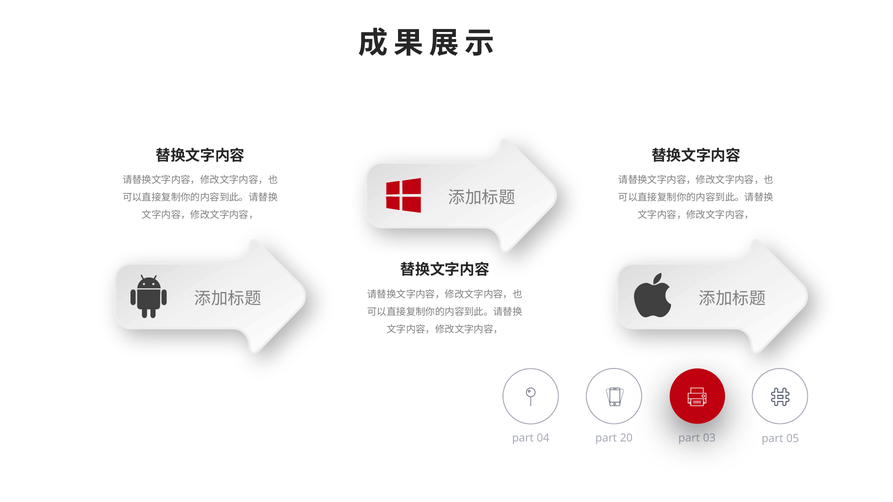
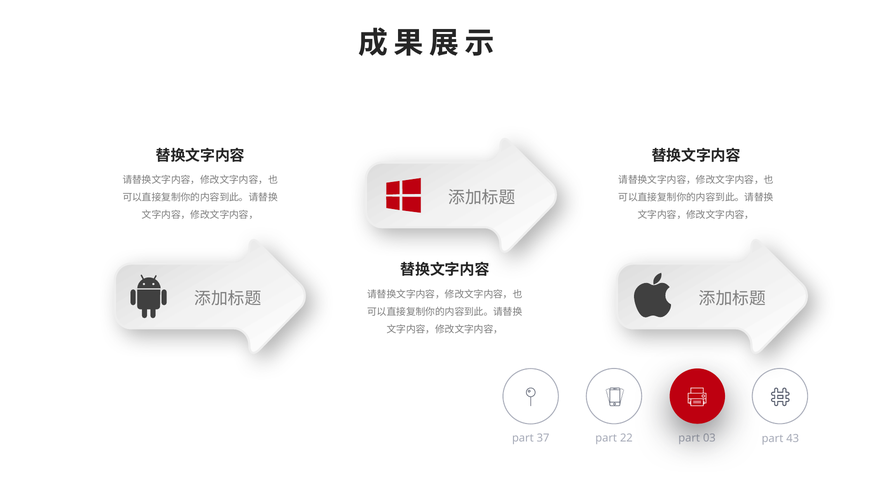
04: 04 -> 37 (543, 438)
20: 20 -> 22 (626, 438)
05: 05 -> 43 (793, 439)
